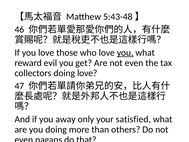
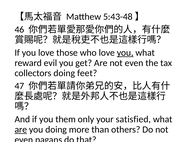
doing love: love -> feet (87, 73)
away: away -> them (66, 119)
are underline: none -> present (21, 129)
